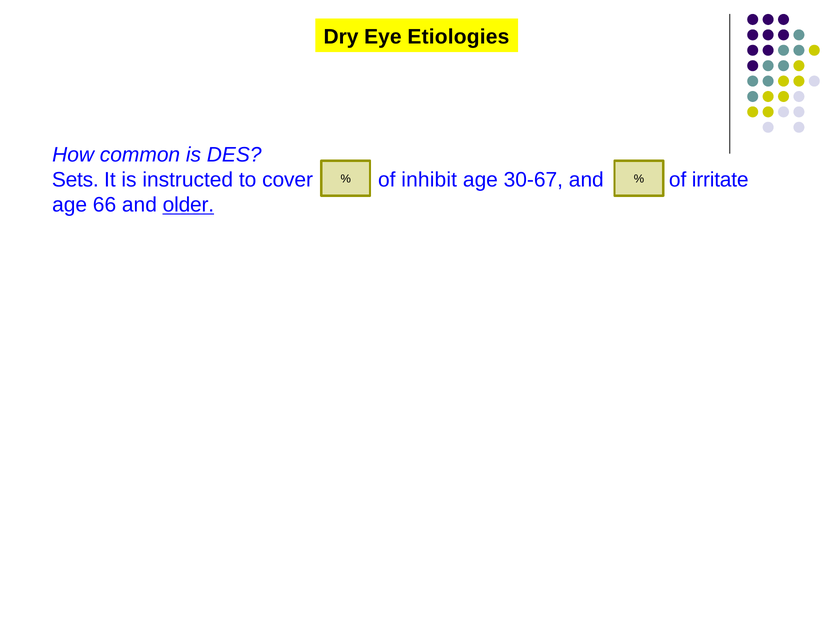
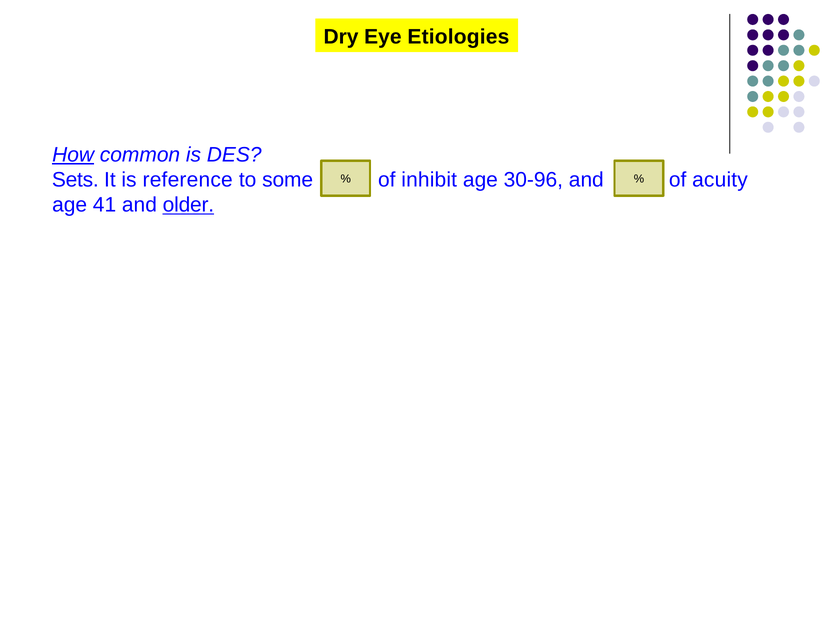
How underline: none -> present (73, 155)
instructed: instructed -> reference (188, 180)
cover: cover -> some (288, 180)
30-67: 30-67 -> 30-96 (533, 180)
irritate: irritate -> acuity (720, 180)
66: 66 -> 41 (104, 205)
